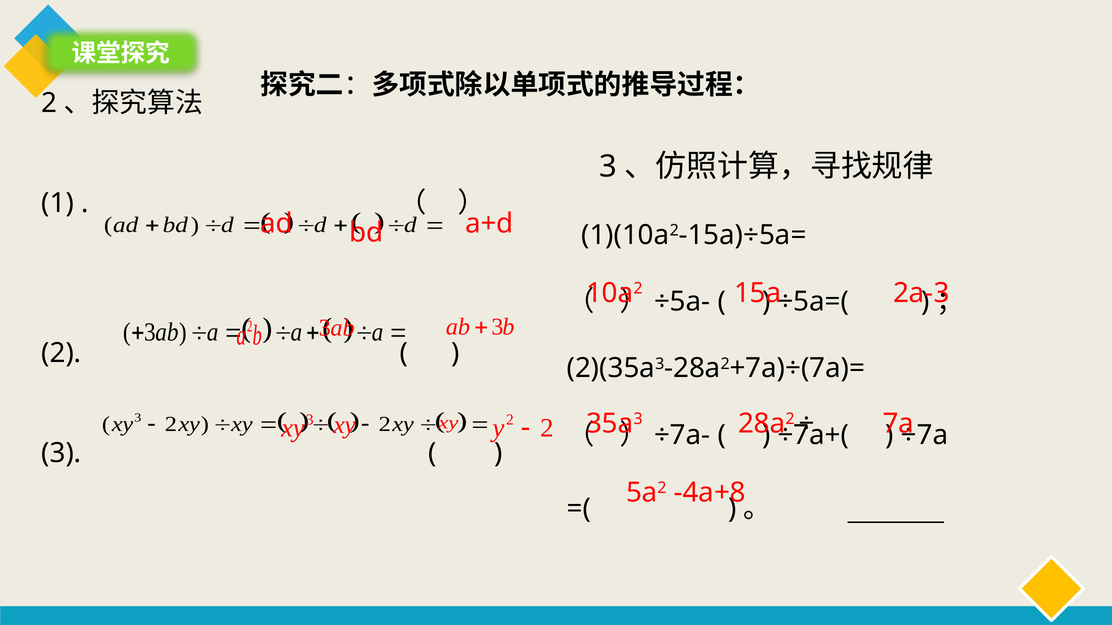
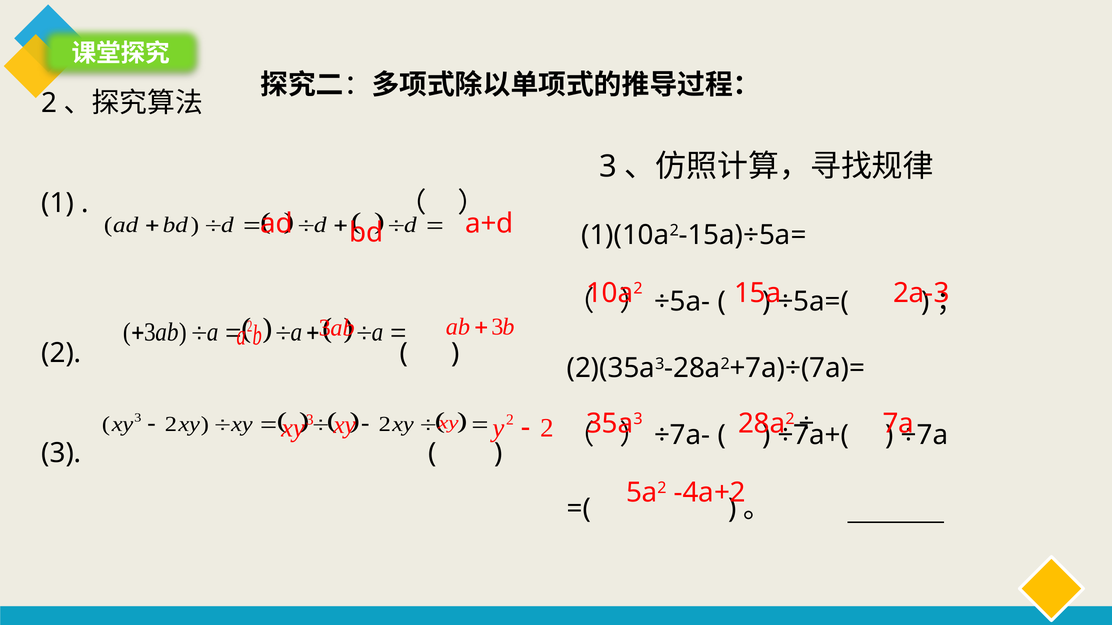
-4a+8: -4a+8 -> -4a+2 (710, 493)
